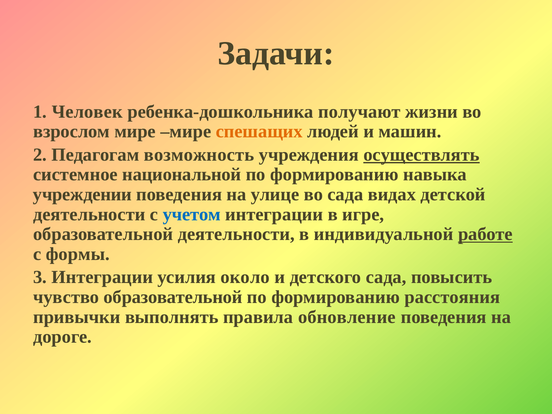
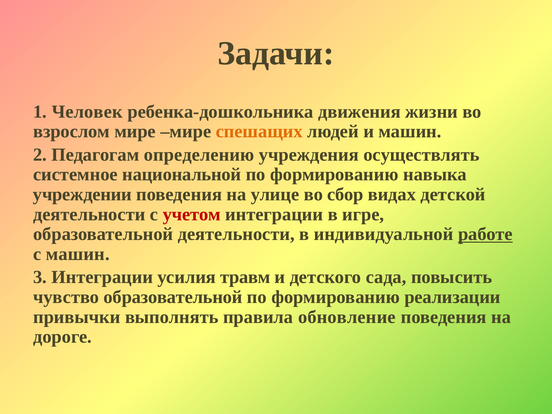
получают: получают -> движения (359, 112)
возможность: возможность -> определению (199, 155)
осуществлять underline: present -> none (422, 155)
во сада: сада -> сбор (345, 194)
учетом colour: blue -> red (192, 214)
с формы: формы -> машин (78, 254)
около: около -> травм (245, 277)
расстояния: расстояния -> реализации (452, 297)
